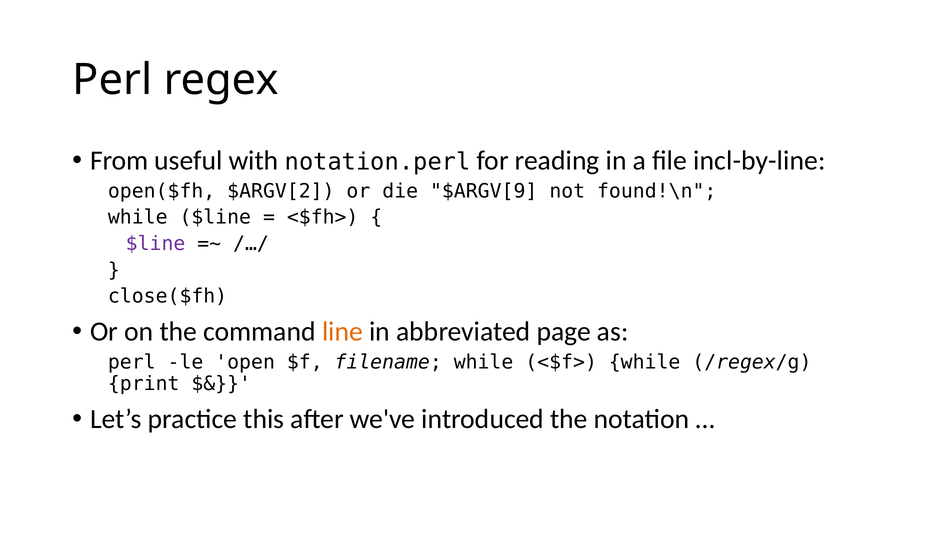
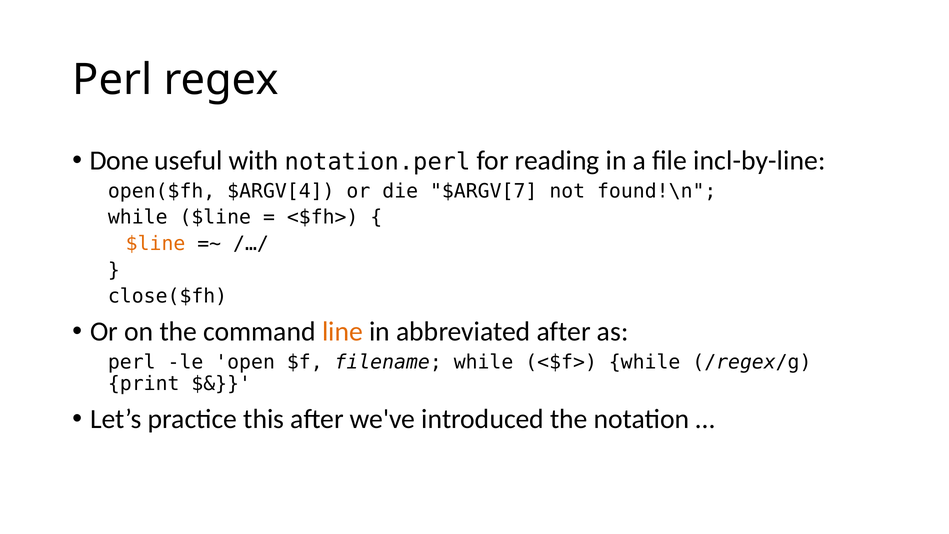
From: From -> Done (119, 160)
$ARGV[2: $ARGV[2 -> $ARGV[4 (281, 191)
$ARGV[9: $ARGV[9 -> $ARGV[7 (484, 191)
$line colour: purple -> orange (156, 244)
abbreviated page: page -> after (564, 332)
